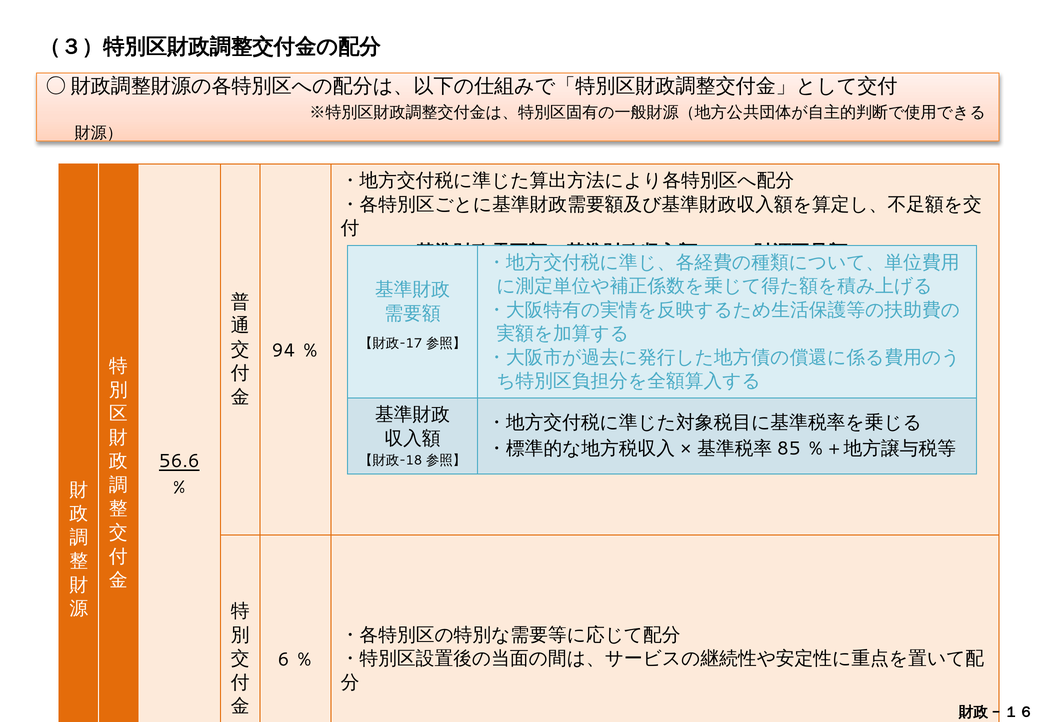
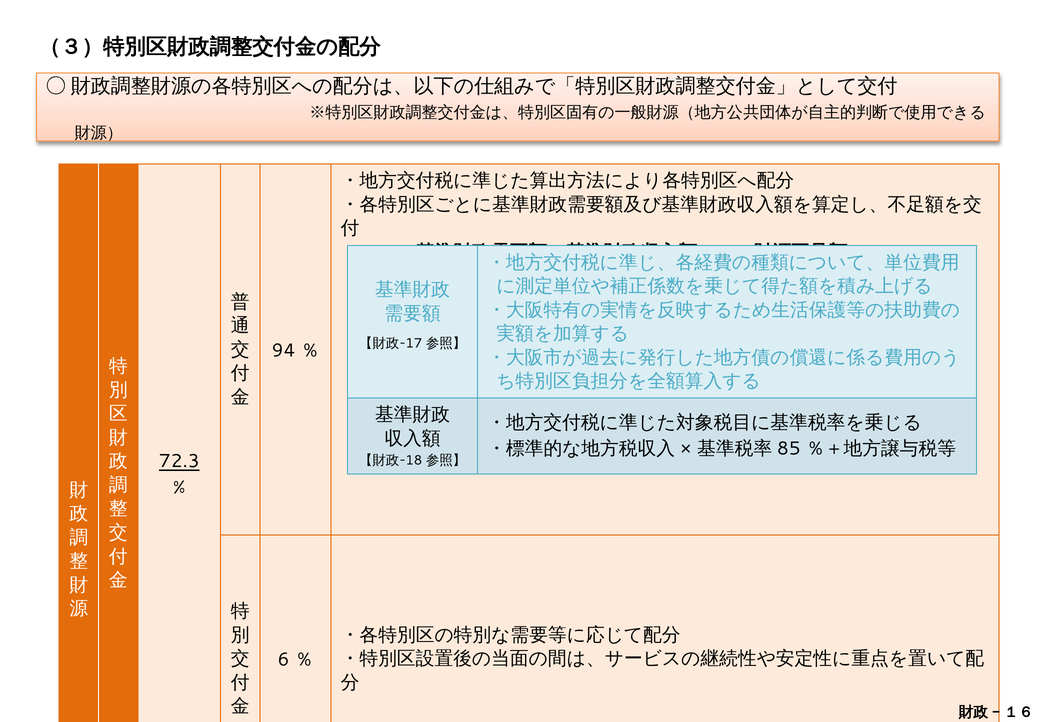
56.6: 56.6 -> 72.3 (179, 461)
